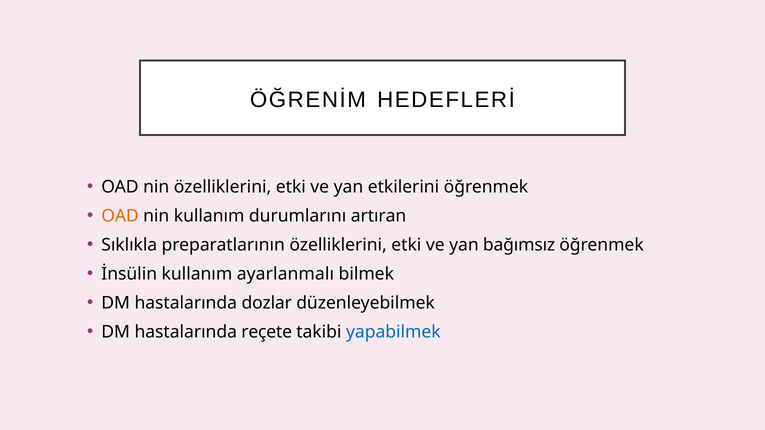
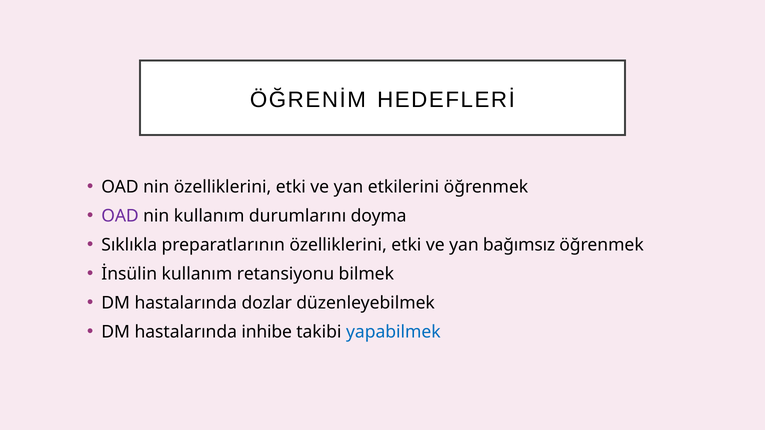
OAD colour: orange -> purple (120, 216)
artıran: artıran -> doyma (379, 216)
ayarlanmalı: ayarlanmalı -> retansiyonu (286, 274)
reçete: reçete -> inhibe (267, 332)
